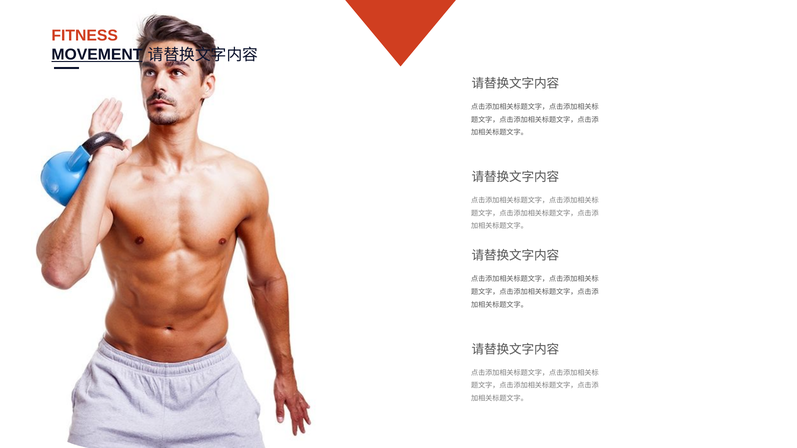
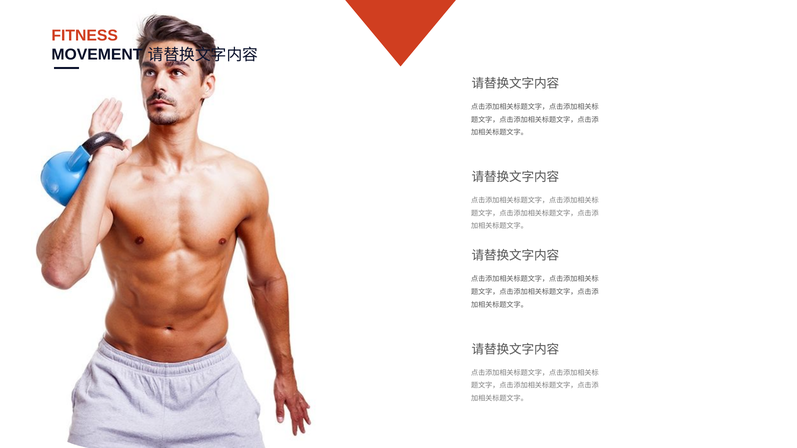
MOVEMENT underline: present -> none (97, 55)
